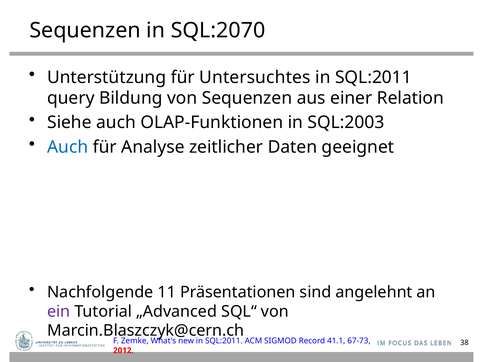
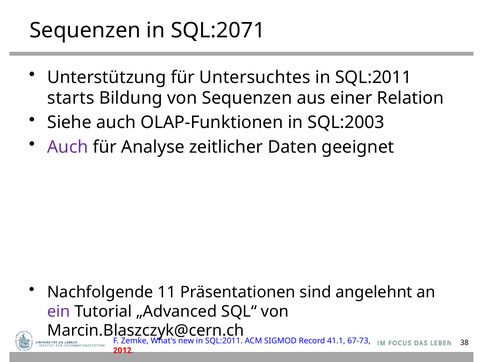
SQL:2070: SQL:2070 -> SQL:2071 (218, 31)
query: query -> starts (71, 98)
Auch colour: blue -> purple (68, 147)
